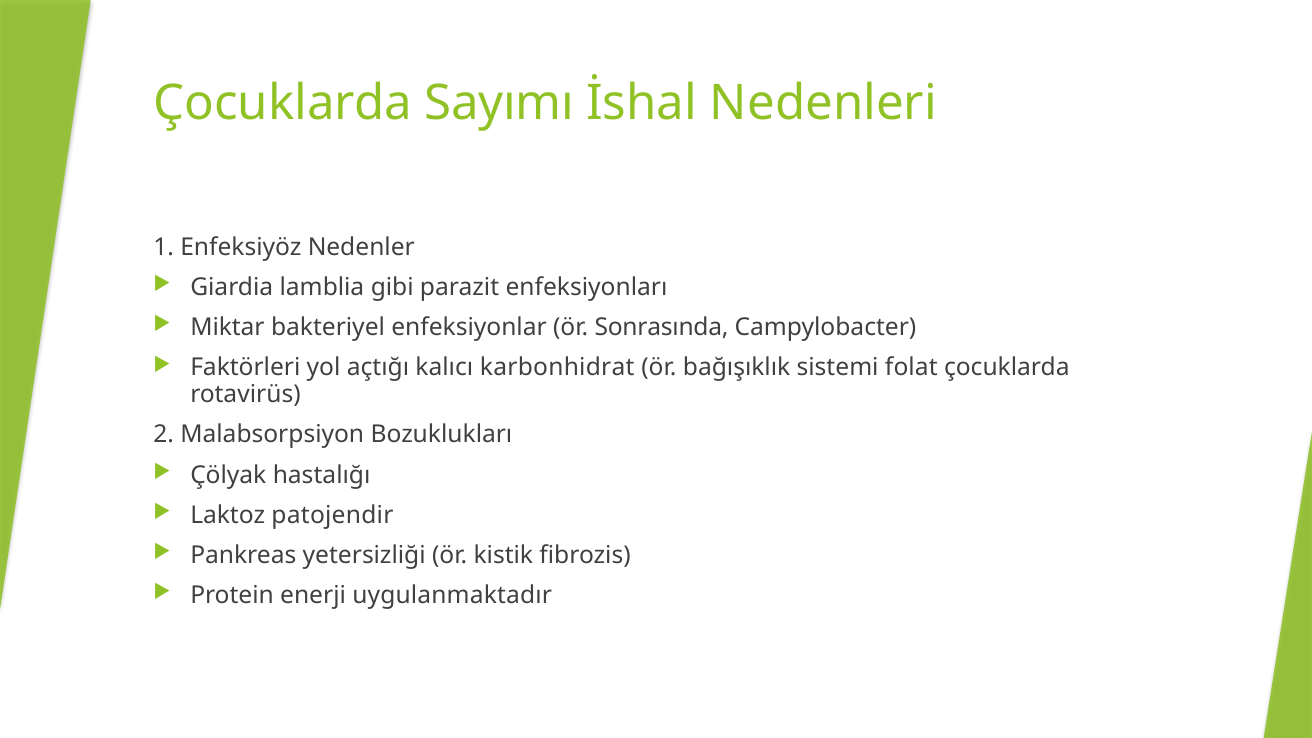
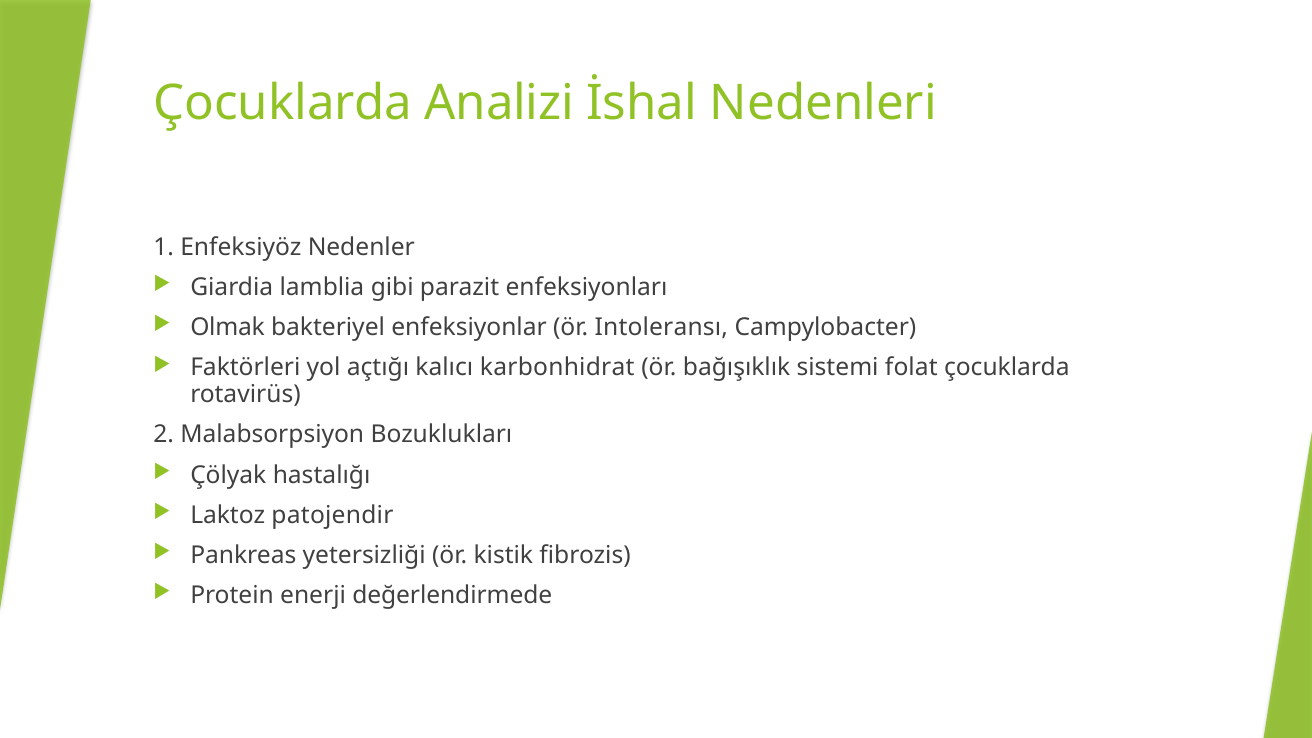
Sayımı: Sayımı -> Analizi (499, 103)
Miktar: Miktar -> Olmak (228, 328)
Sonrasında: Sonrasında -> Intoleransı (661, 328)
uygulanmaktadır: uygulanmaktadır -> değerlendirmede (452, 596)
